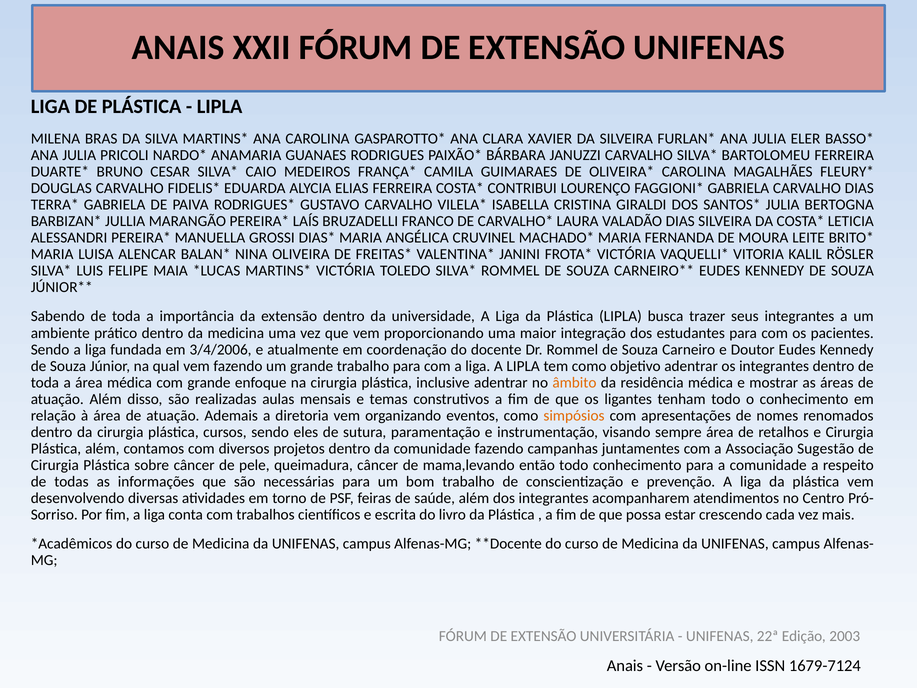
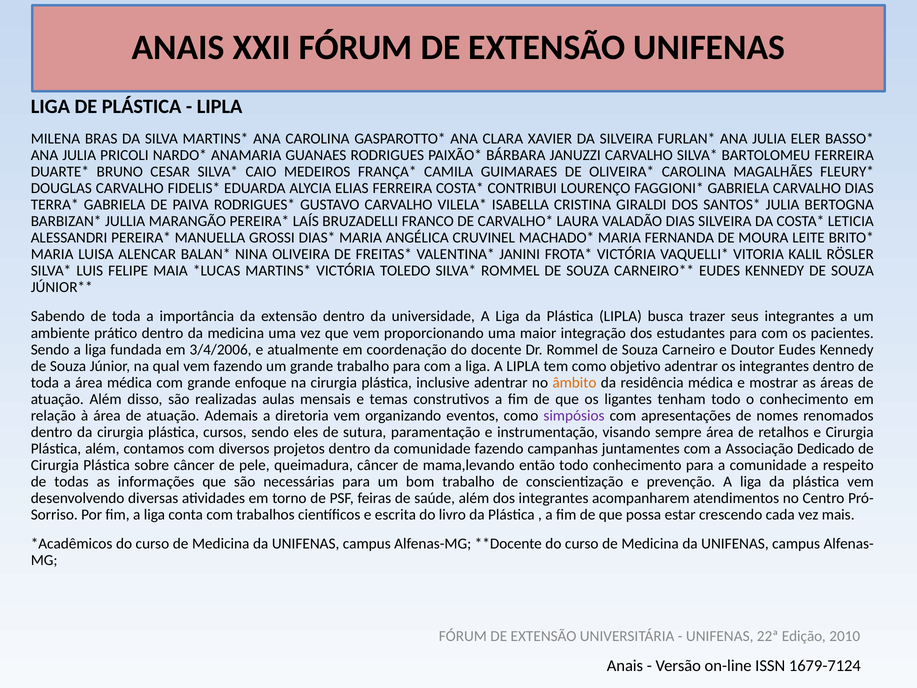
simpósios colour: orange -> purple (574, 415)
Sugestão: Sugestão -> Dedicado (826, 448)
2003: 2003 -> 2010 (845, 636)
